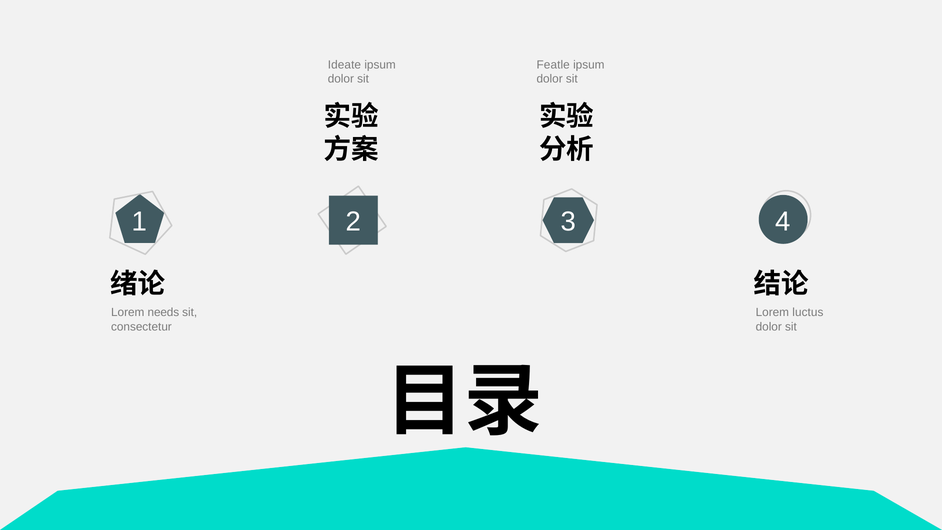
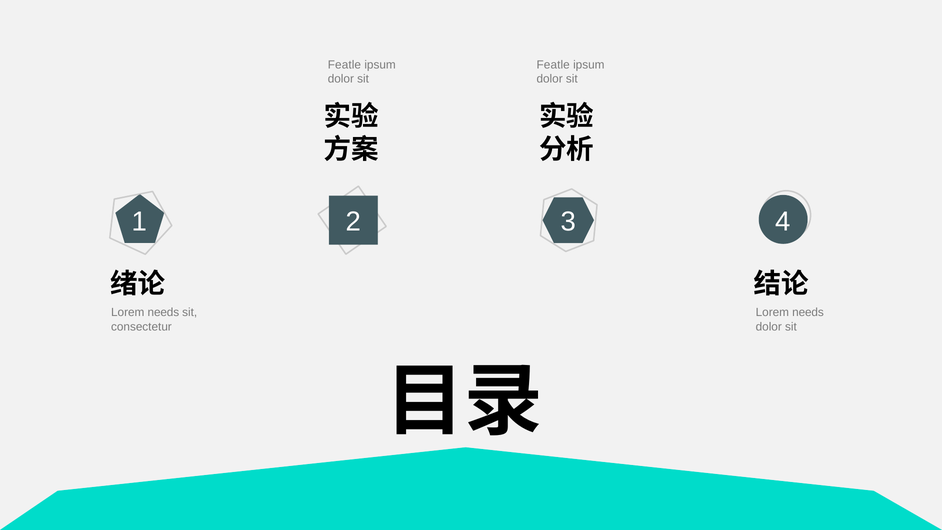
Ideate: Ideate -> Featle (344, 65)
luctus: luctus -> needs (808, 312)
